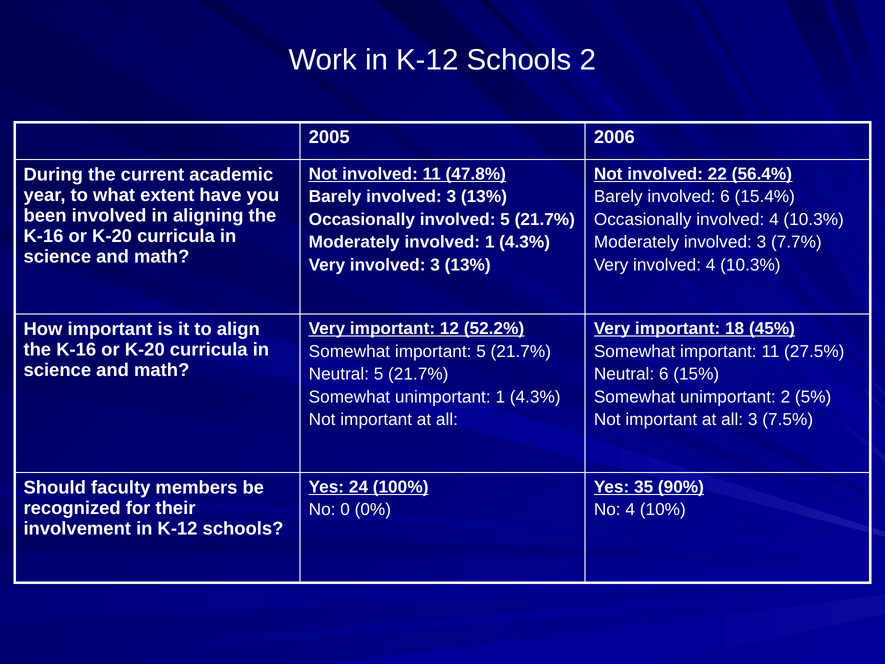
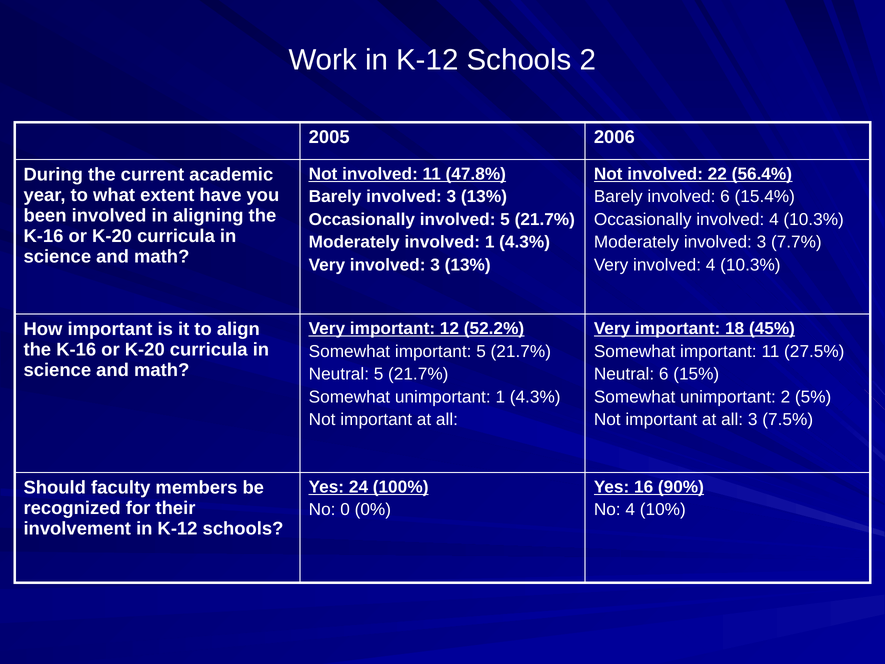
35: 35 -> 16 (644, 487)
